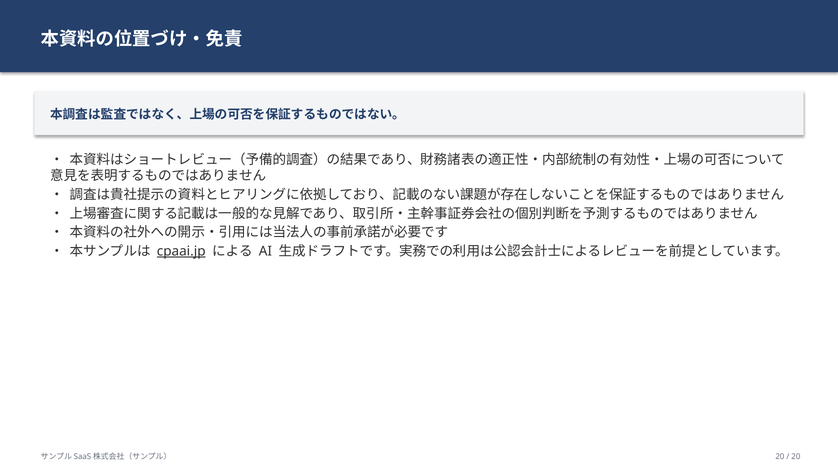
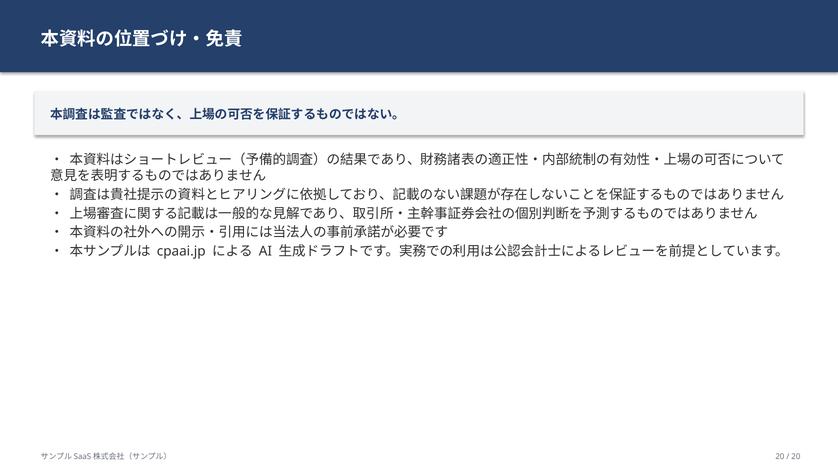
cpaai.jp underline: present -> none (181, 251)
